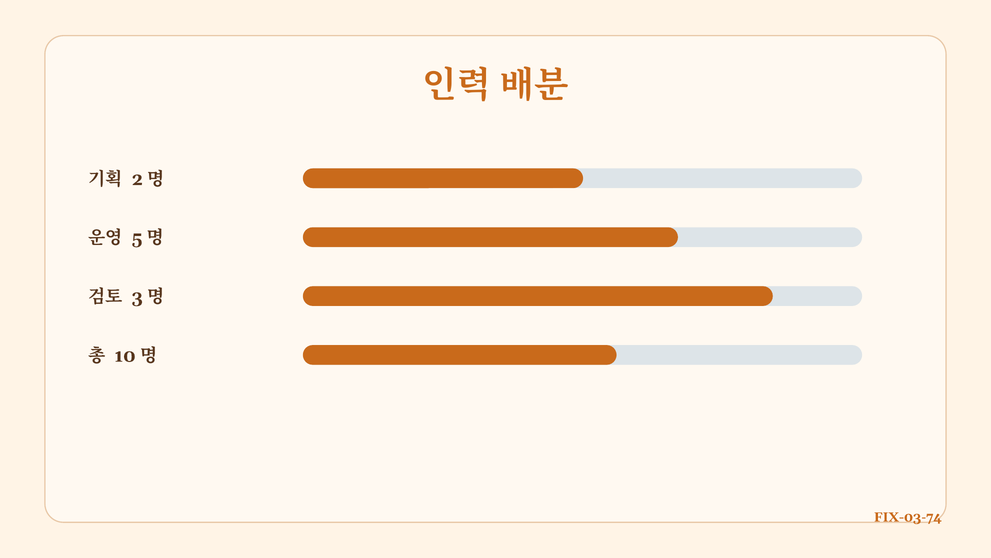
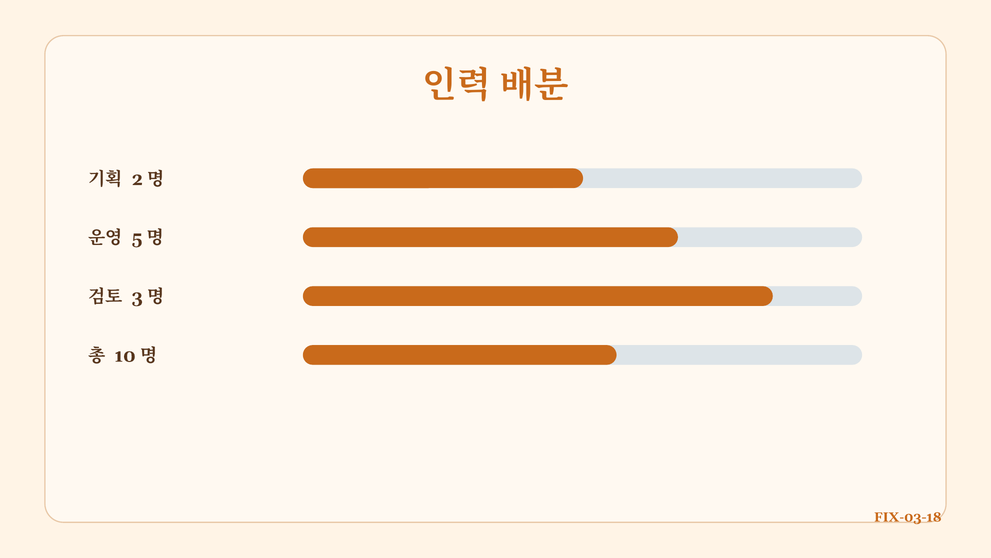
FIX-03-74: FIX-03-74 -> FIX-03-18 (908, 517)
